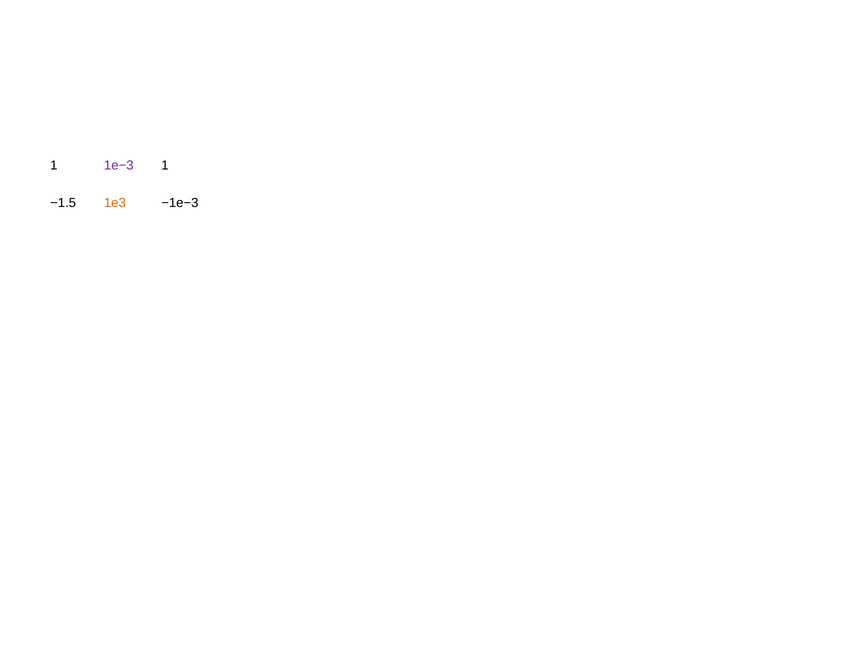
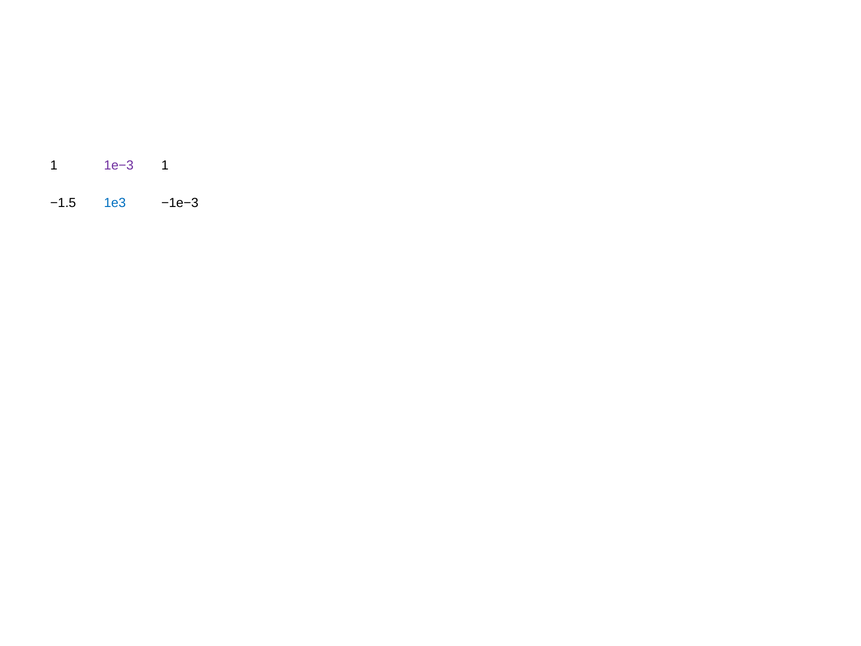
1e3 colour: orange -> blue (115, 203)
